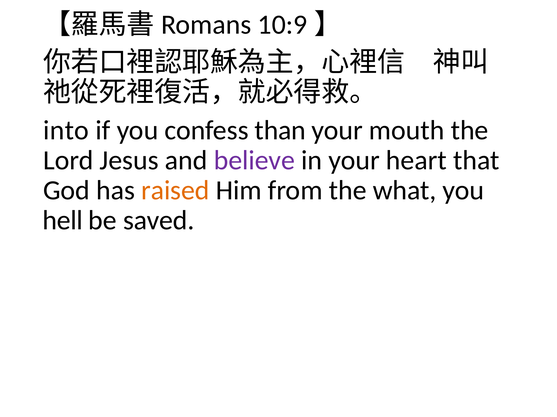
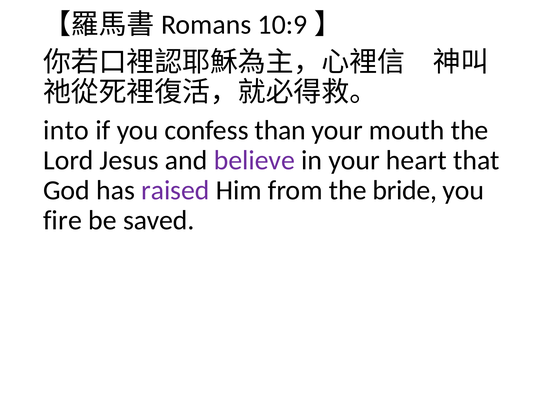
raised colour: orange -> purple (175, 191)
what: what -> bride (405, 191)
hell: hell -> fire (62, 221)
